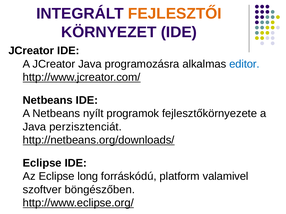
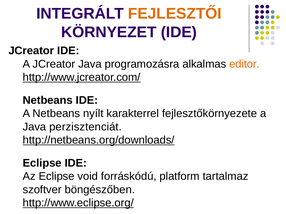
editor colour: blue -> orange (244, 64)
programok: programok -> karakterrel (133, 114)
long: long -> void (88, 177)
valamivel: valamivel -> tartalmaz (226, 177)
